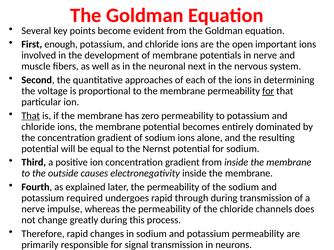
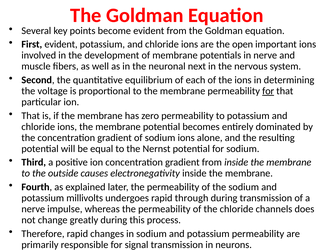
First enough: enough -> evident (61, 44)
approaches: approaches -> equilibrium (149, 80)
That underline: present -> none (31, 116)
required: required -> millivolts (85, 198)
